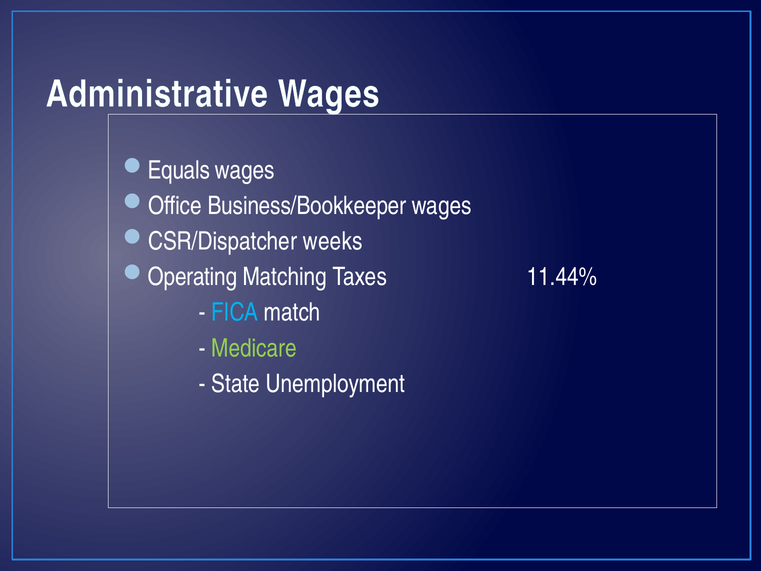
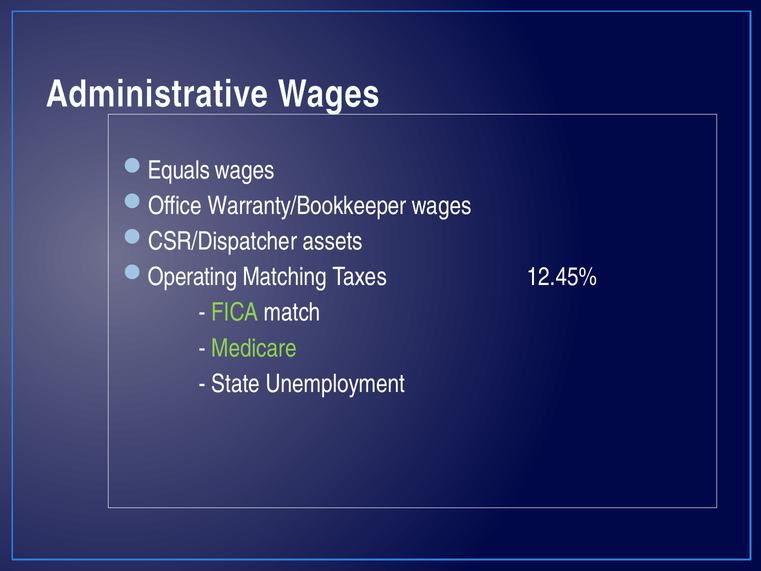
Business/Bookkeeper: Business/Bookkeeper -> Warranty/Bookkeeper (307, 206)
weeks: weeks -> assets (333, 241)
11.44%: 11.44% -> 12.45% (562, 277)
FICA colour: light blue -> light green (235, 312)
